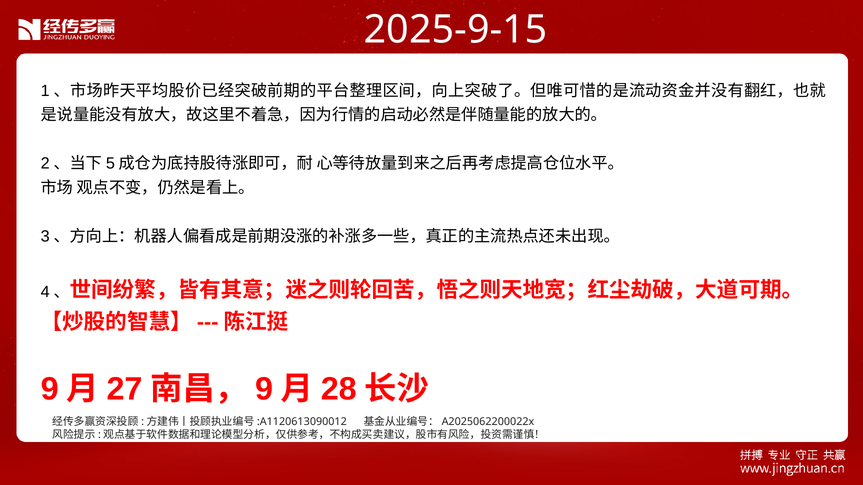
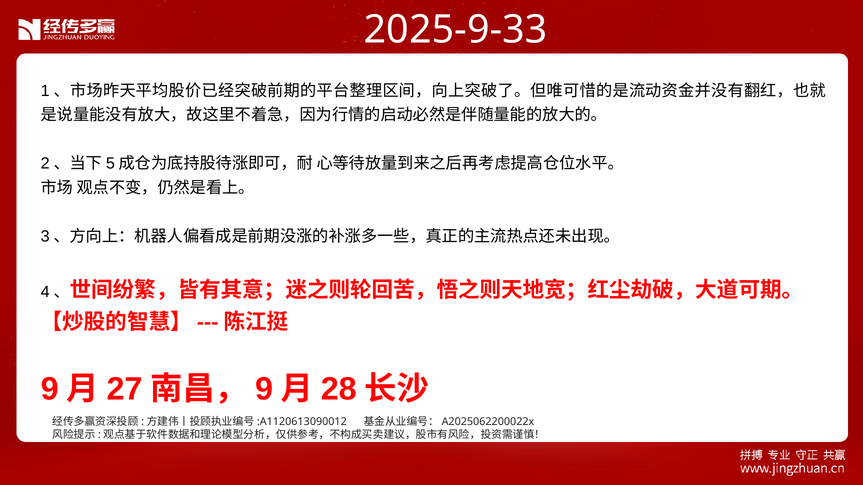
2025-9-15: 2025-9-15 -> 2025-9-33 (456, 30)
